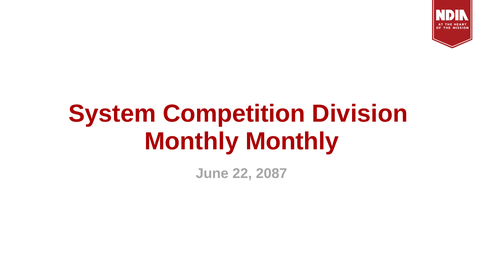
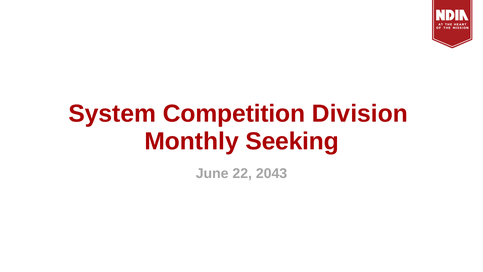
Monthly Monthly: Monthly -> Seeking (292, 141)
2087: 2087 -> 2043 (272, 173)
